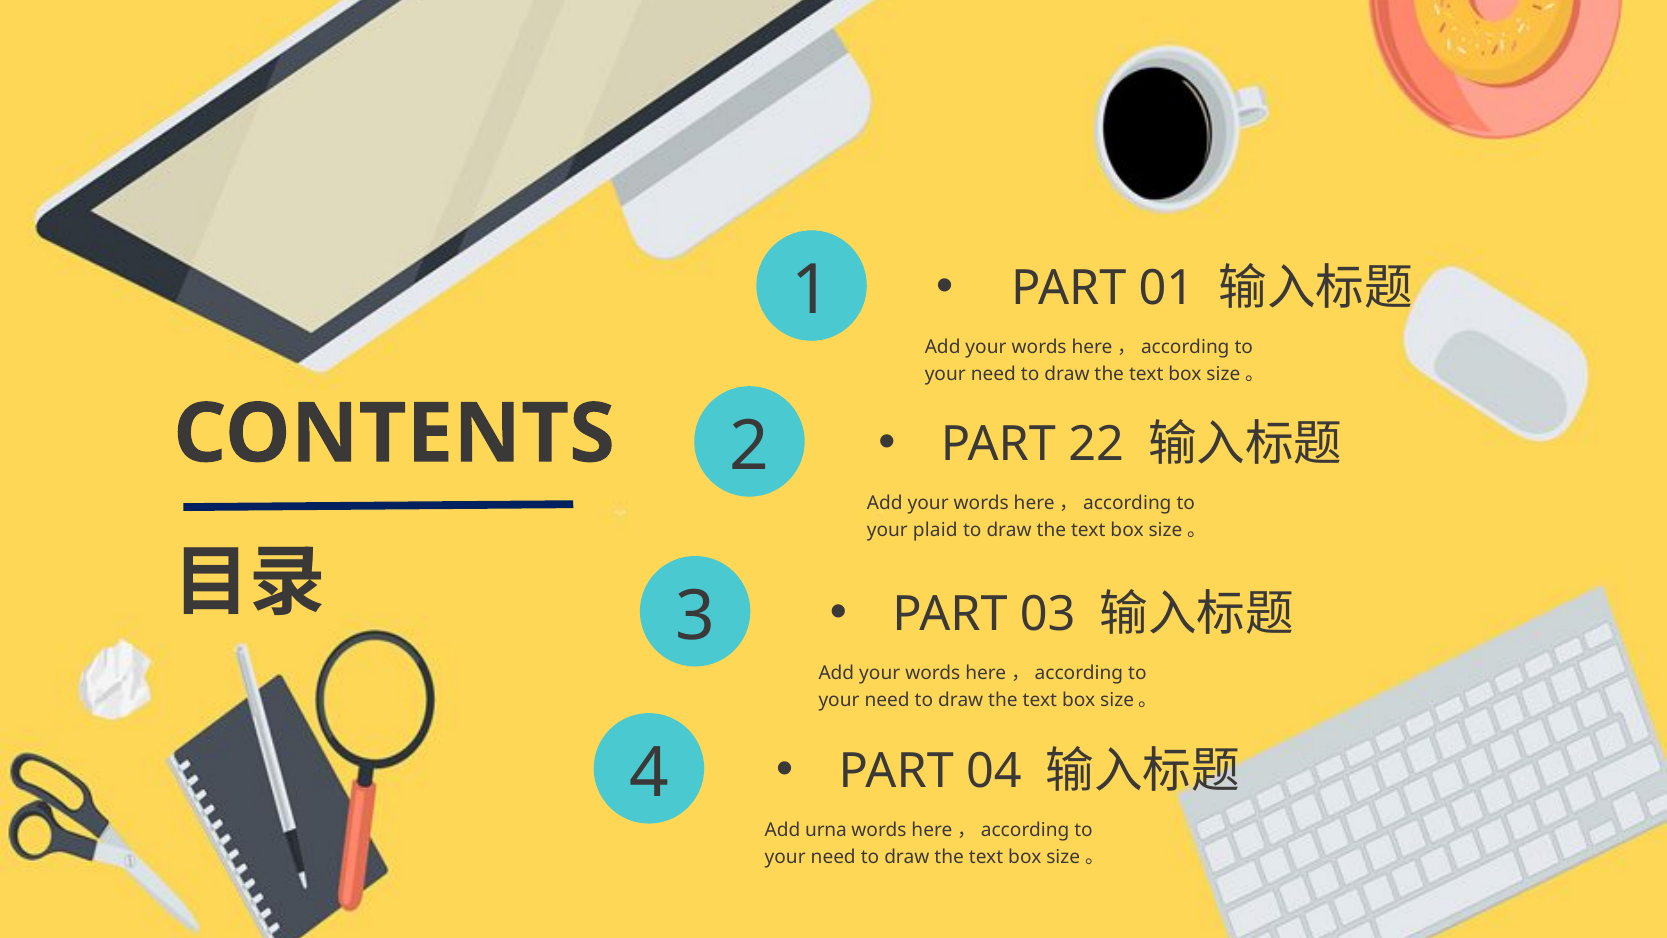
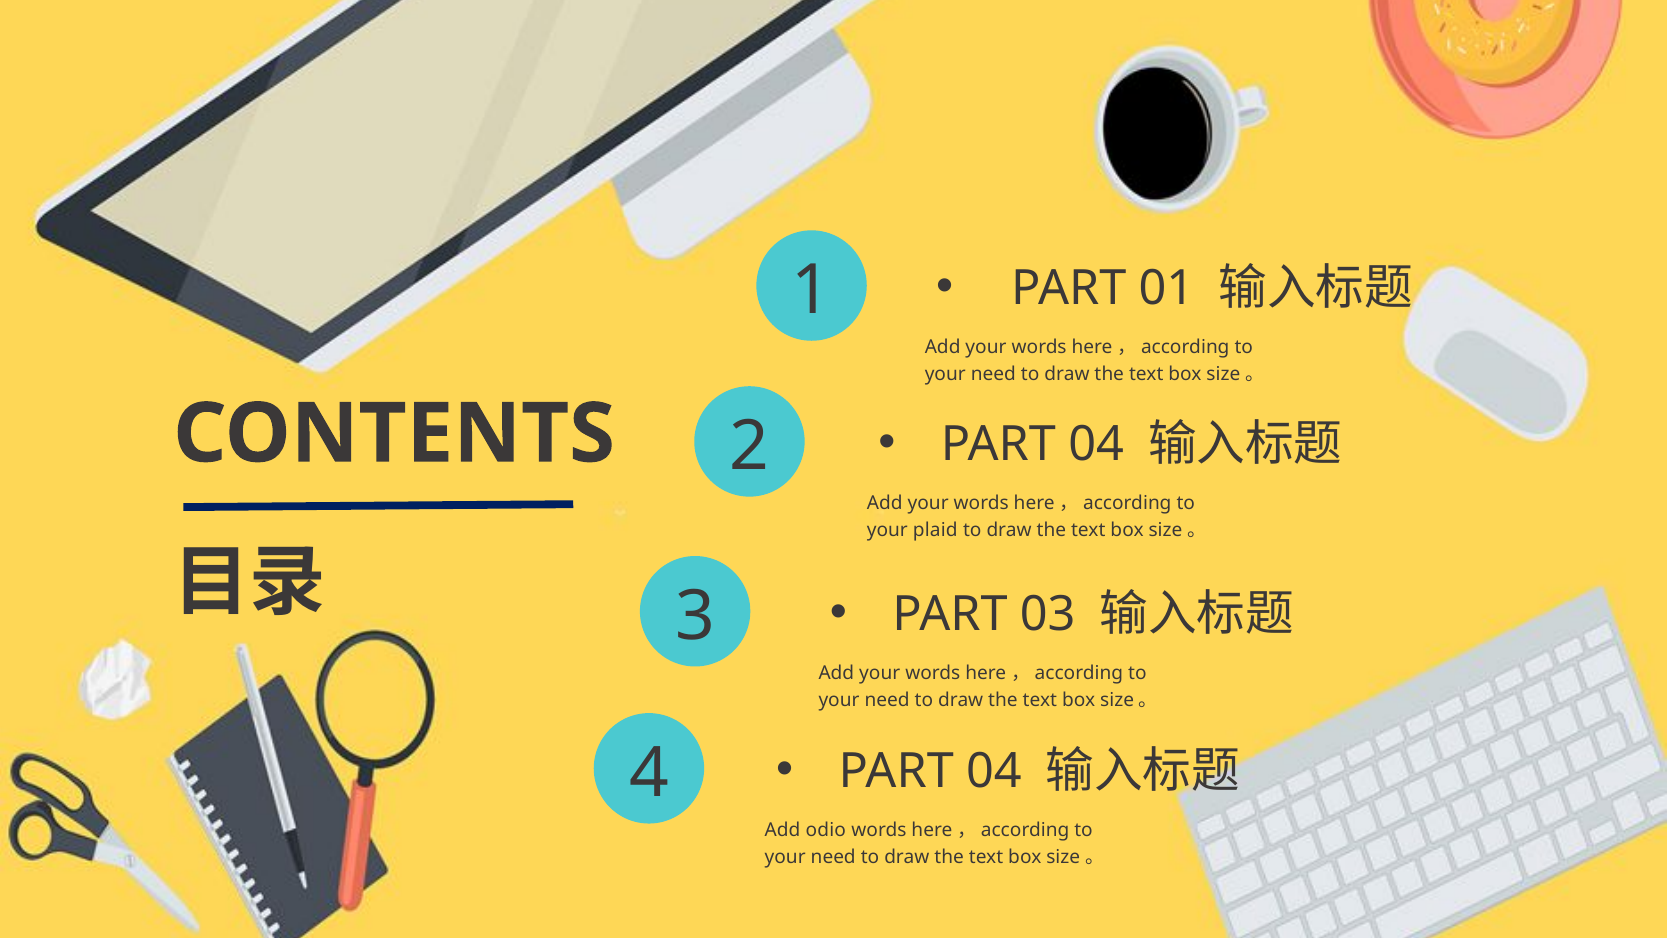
22: 22 -> 04 (1096, 444)
urna: urna -> odio (826, 830)
